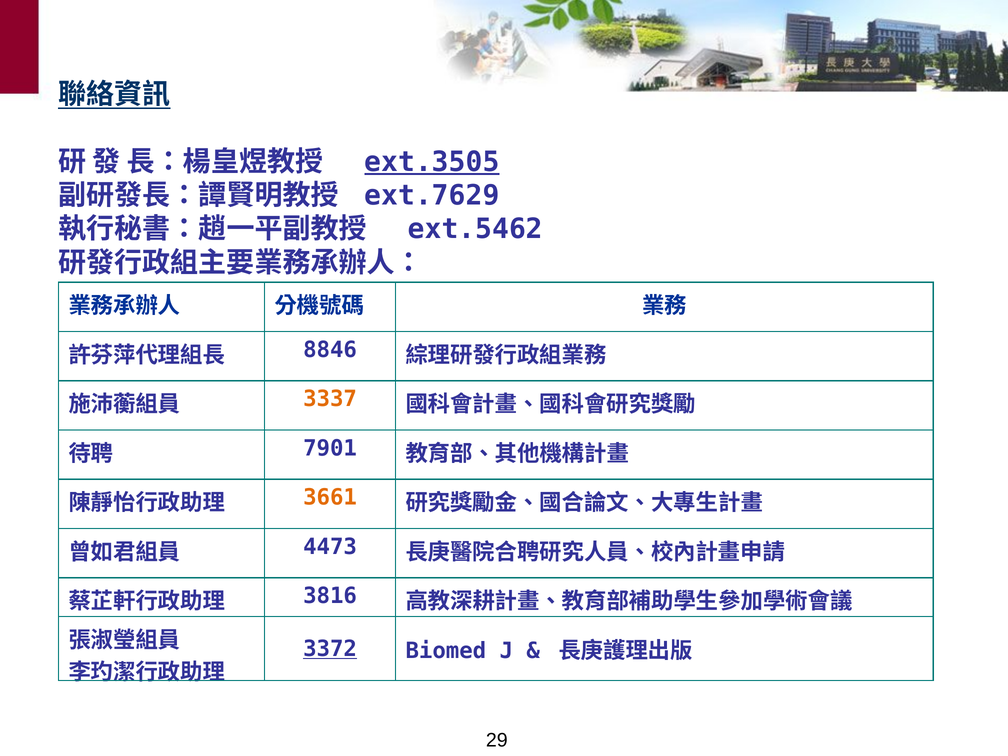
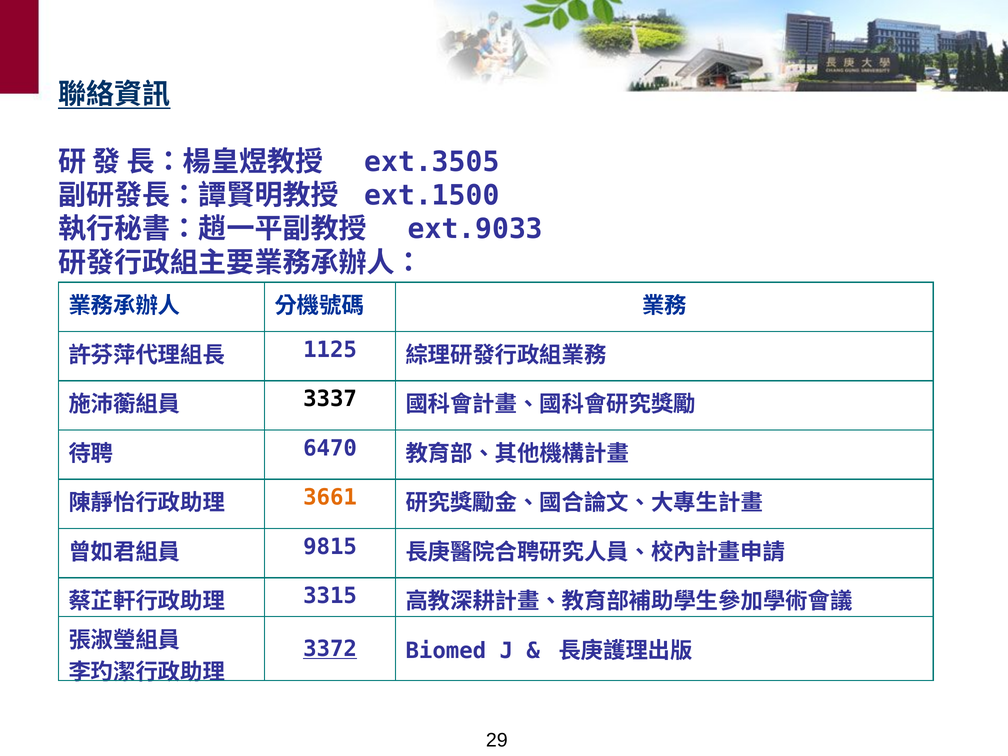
ext.3505 underline: present -> none (432, 162)
ext.7629: ext.7629 -> ext.1500 (432, 196)
ext.5462: ext.5462 -> ext.9033 (475, 229)
8846: 8846 -> 1125 (330, 350)
3337 colour: orange -> black (330, 399)
7901: 7901 -> 6470 (330, 448)
4473: 4473 -> 9815 (330, 547)
3816: 3816 -> 3315 (330, 596)
